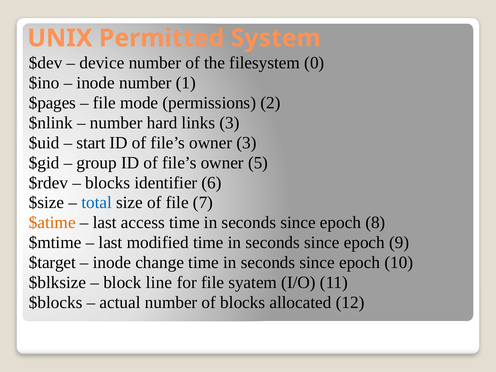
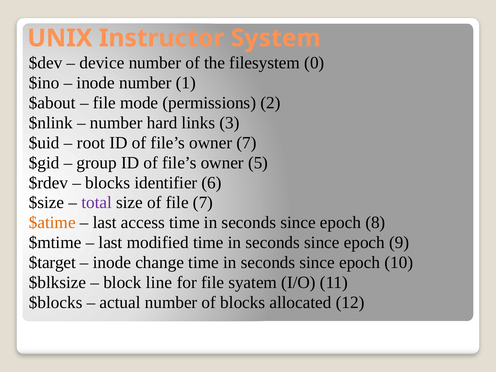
Permitted: Permitted -> Instructor (162, 38)
$pages: $pages -> $about (52, 103)
start: start -> root (91, 143)
owner 3: 3 -> 7 (247, 143)
total colour: blue -> purple (97, 203)
